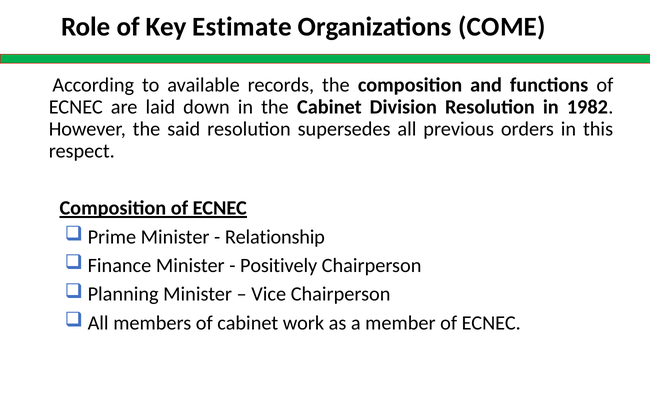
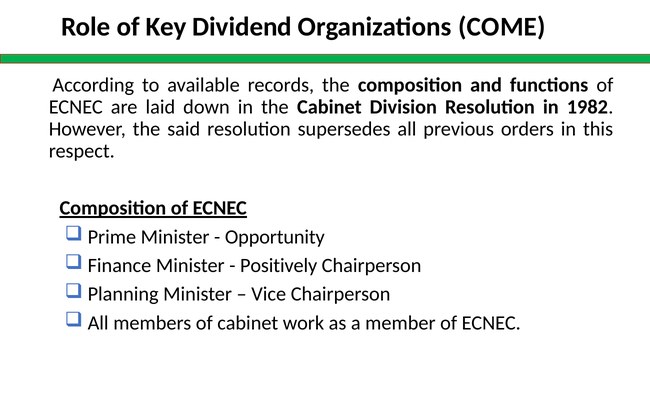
Estimate: Estimate -> Dividend (242, 27)
Relationship: Relationship -> Opportunity (275, 237)
